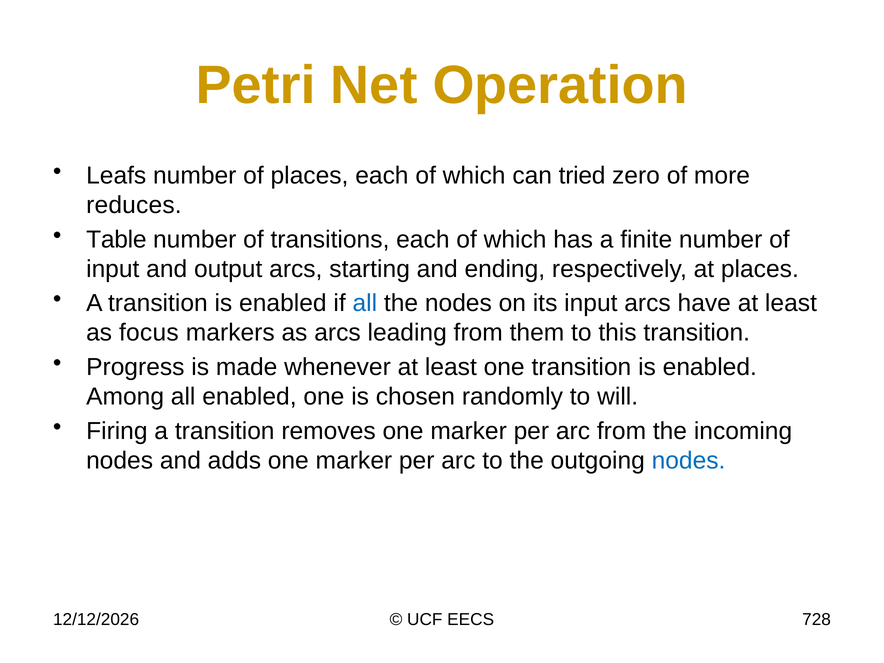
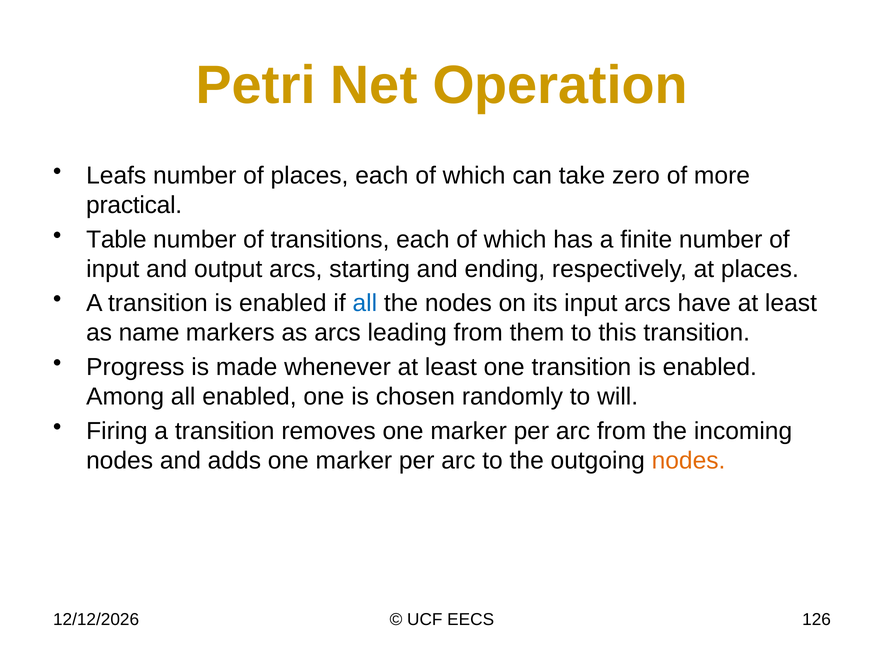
tried: tried -> take (582, 176)
reduces: reduces -> practical (134, 205)
focus: focus -> name (149, 333)
nodes colour: blue -> orange (689, 461)
728: 728 -> 126 (817, 620)
